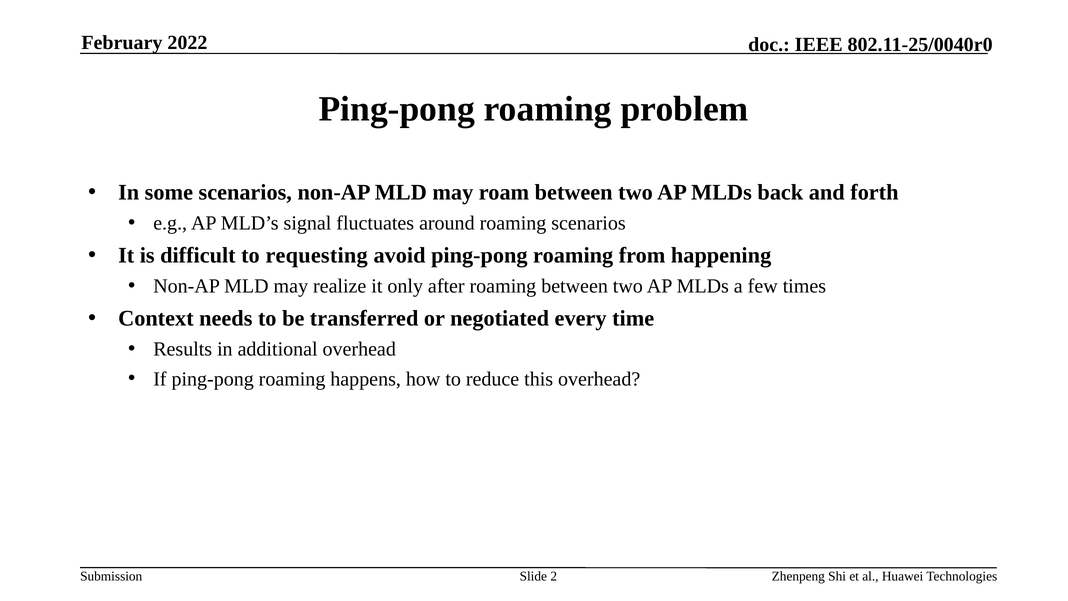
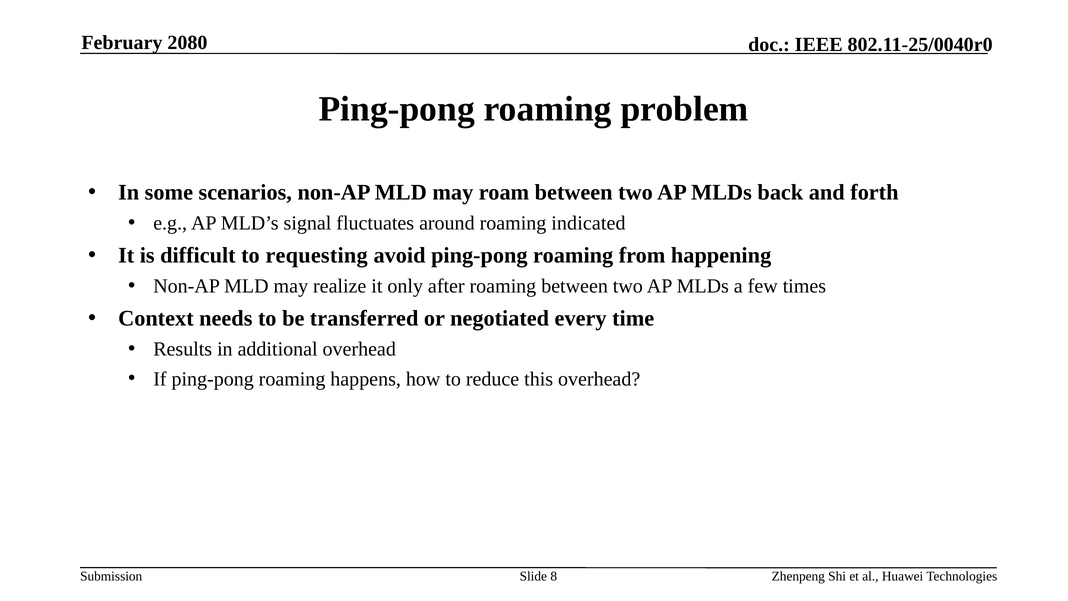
2022: 2022 -> 2080 (187, 42)
roaming scenarios: scenarios -> indicated (588, 223)
2: 2 -> 8 (554, 576)
